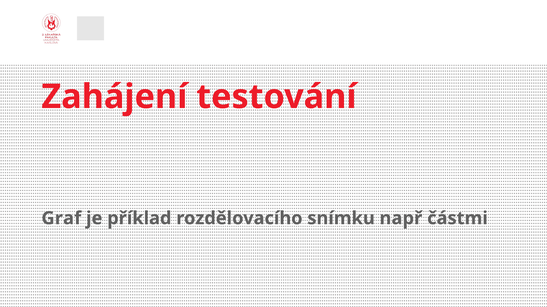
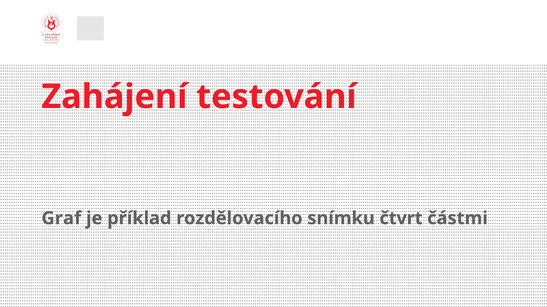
např: např -> čtvrt (401, 219)
